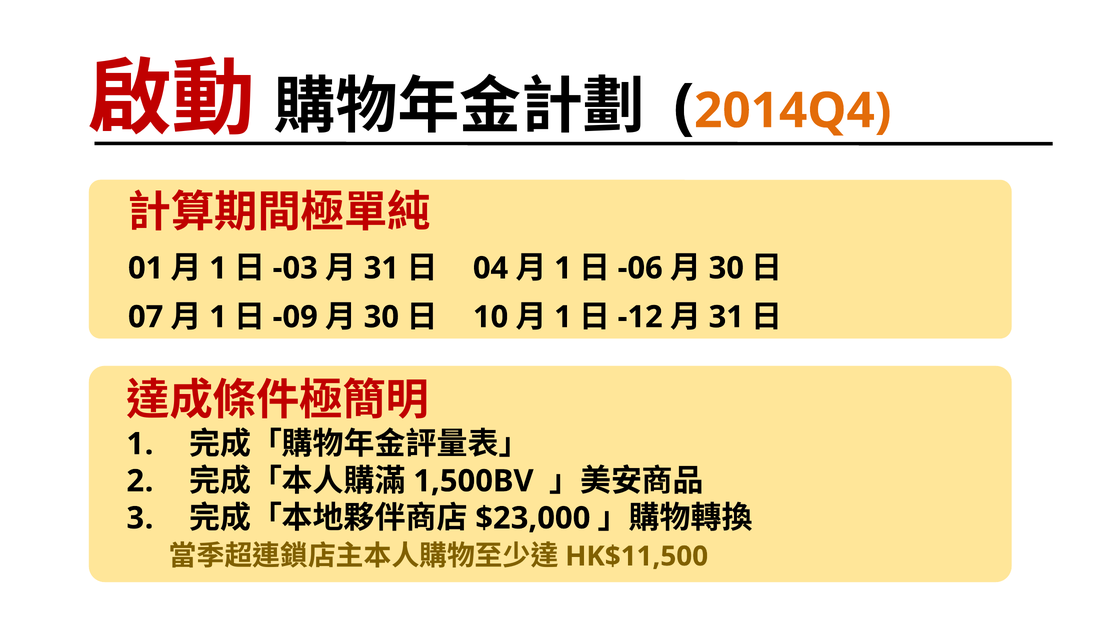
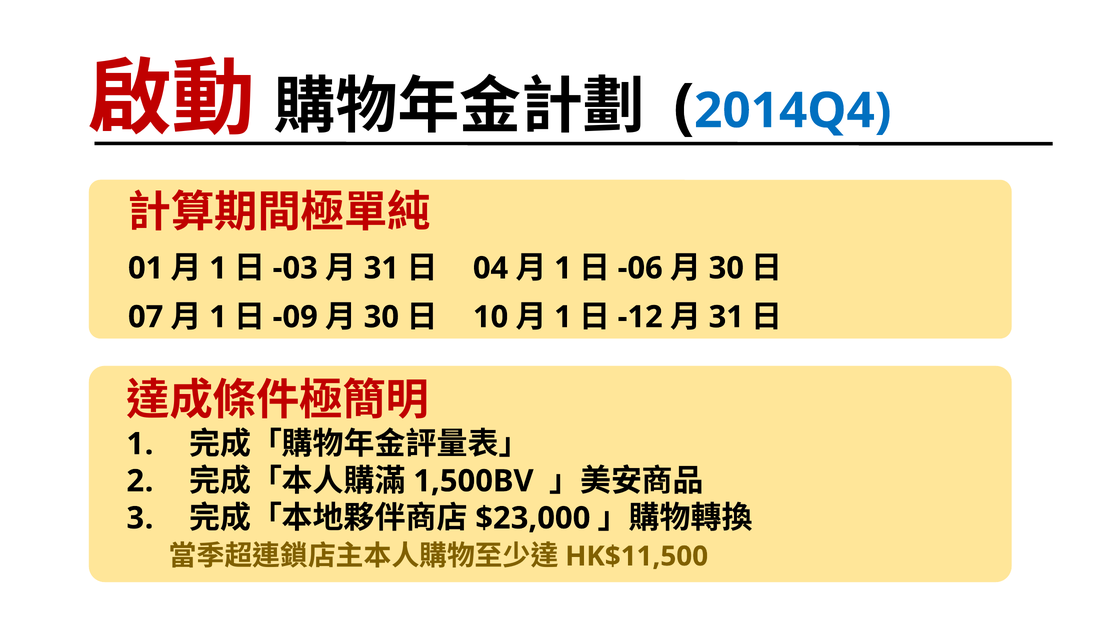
2014Q4 colour: orange -> blue (793, 111)
